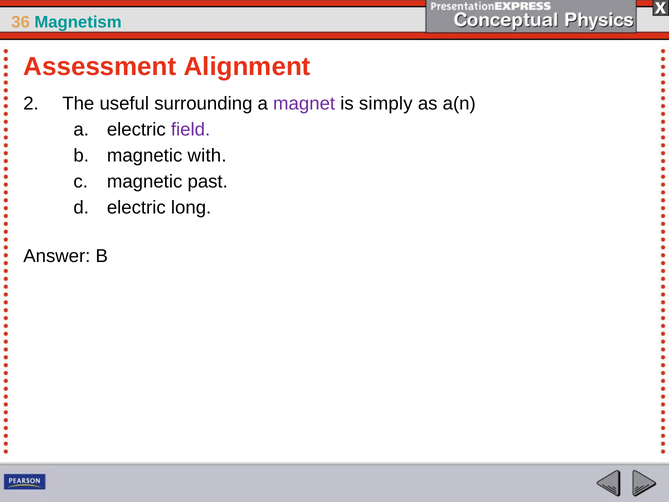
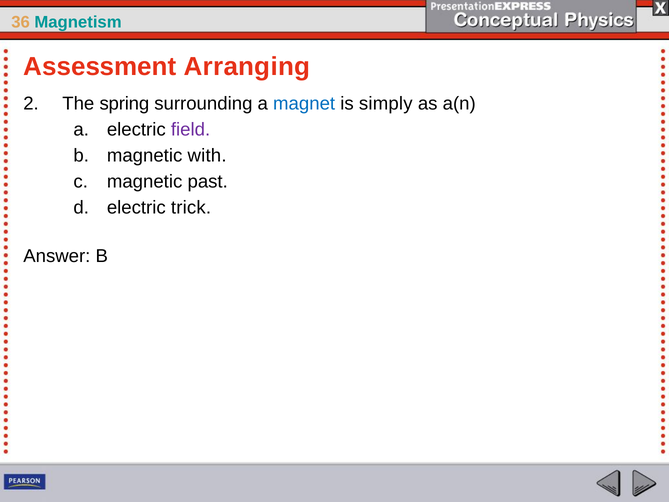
Alignment: Alignment -> Arranging (247, 66)
useful: useful -> spring (124, 103)
magnet colour: purple -> blue (304, 103)
long: long -> trick (191, 207)
